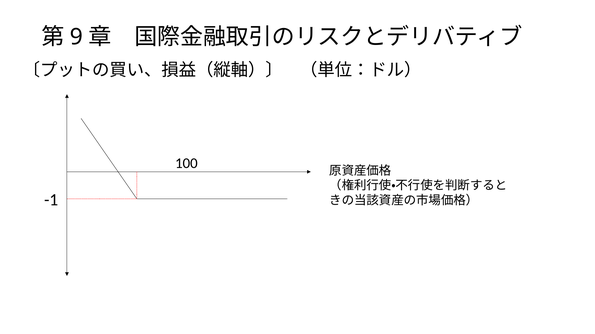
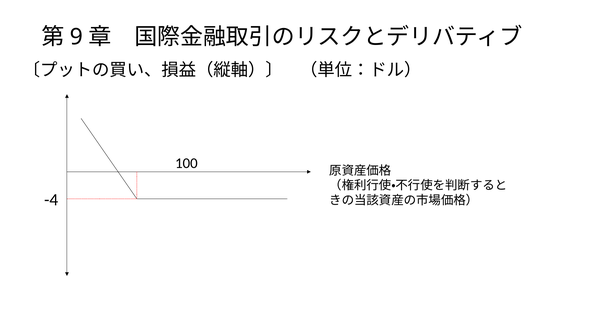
-1: -1 -> -4 (51, 200)
